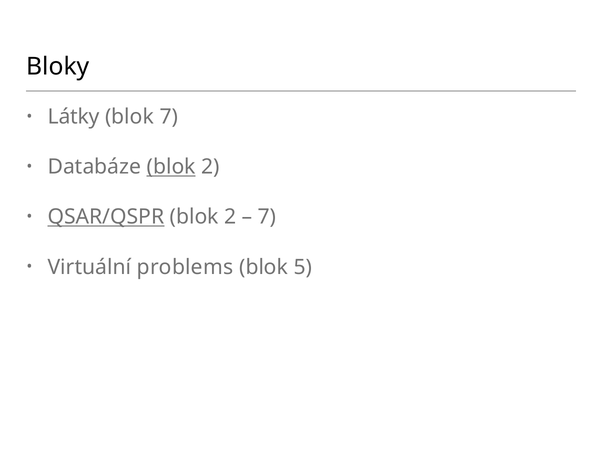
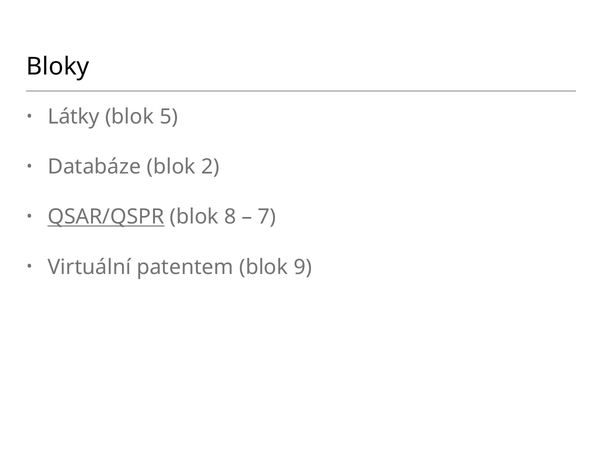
blok 7: 7 -> 5 (169, 117)
blok underline: present -> none (171, 167)
2: 2 -> 8 (230, 217)
problems: problems -> patentem (185, 267)
5: 5 -> 9 (303, 267)
